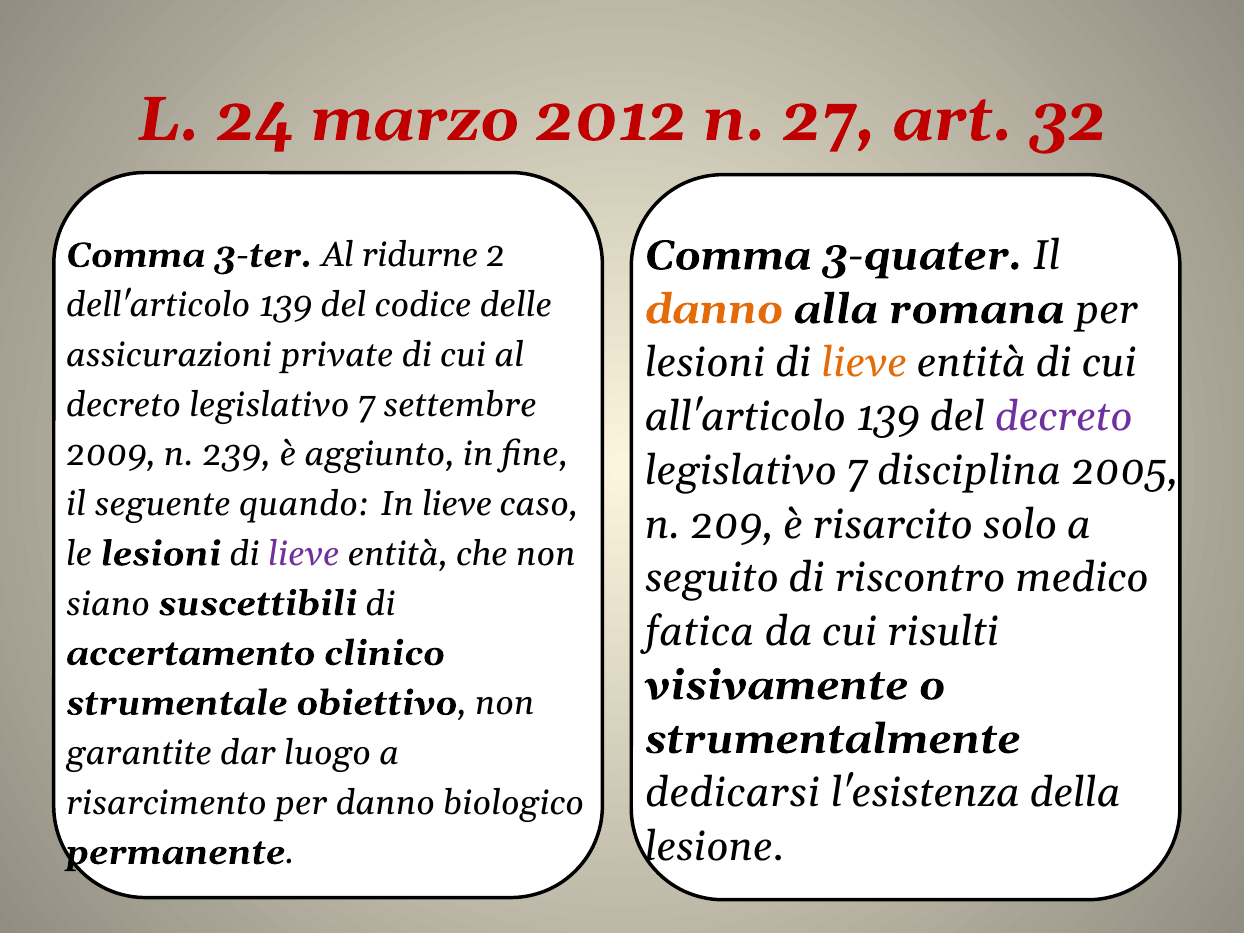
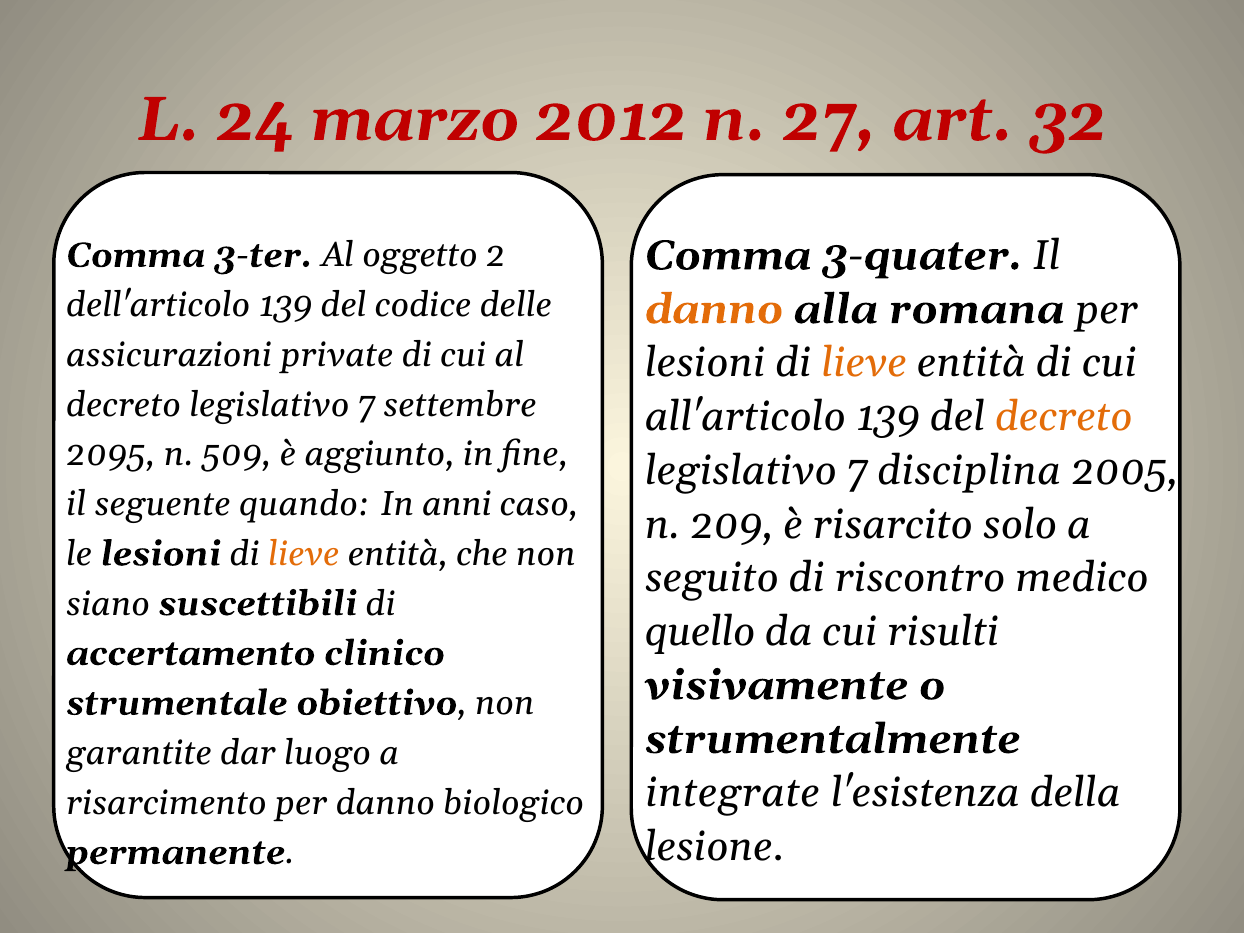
ridurne: ridurne -> oggetto (420, 255)
decreto colour: purple -> orange (1064, 417)
2009: 2009 -> 2095 (111, 454)
239: 239 -> 509 (237, 454)
In lieve: lieve -> anni (457, 504)
lieve colour: purple -> orange (304, 554)
fatica: fatica -> quello (700, 632)
dedicarsi: dedicarsi -> integrate (733, 793)
